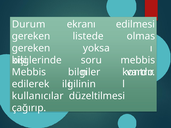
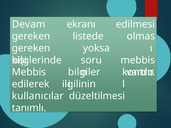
Durum: Durum -> Devam (29, 24)
çağırıp: çağırıp -> tanımlı (29, 108)
